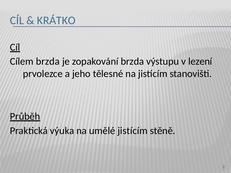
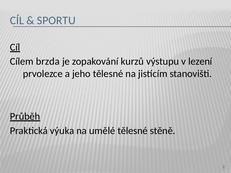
KRÁTKO: KRÁTKO -> SPORTU (56, 20)
zopakování brzda: brzda -> kurzů (132, 62)
umělé jistícím: jistícím -> tělesné (133, 131)
